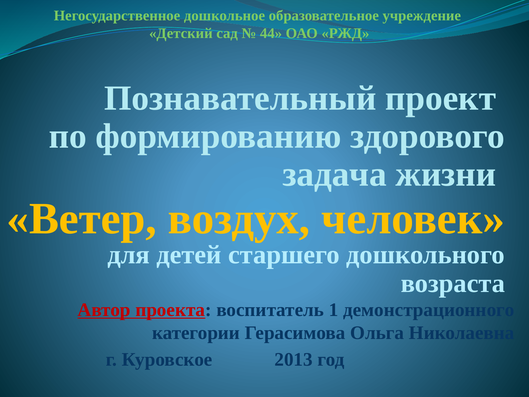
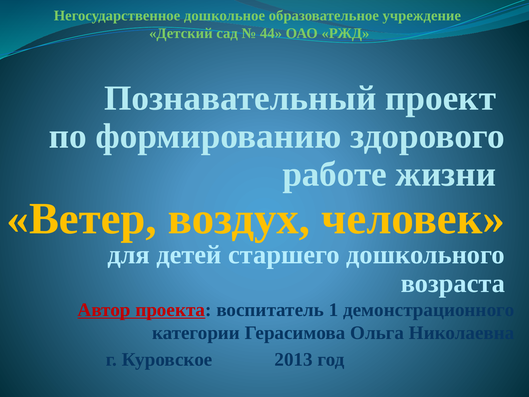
задача: задача -> работе (335, 174)
